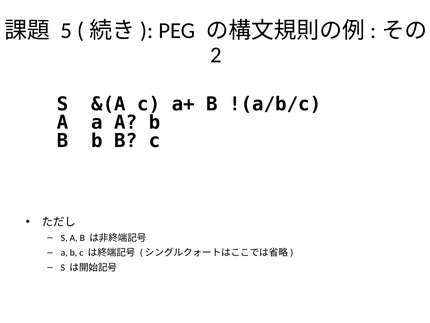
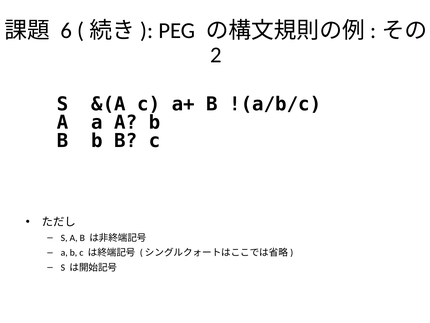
5: 5 -> 6 (66, 30)
